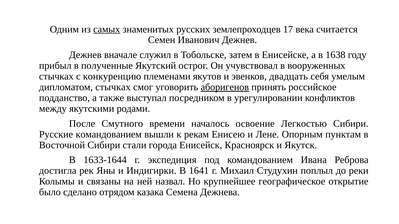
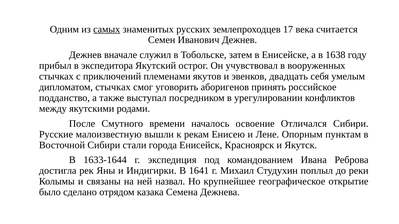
полученные: полученные -> экспедитора (107, 66)
конкуренцию: конкуренцию -> приключений (112, 77)
аборигенов underline: present -> none (225, 87)
Легкостью: Легкостью -> Отличался (304, 124)
Русские командованием: командованием -> малоизвестную (109, 135)
